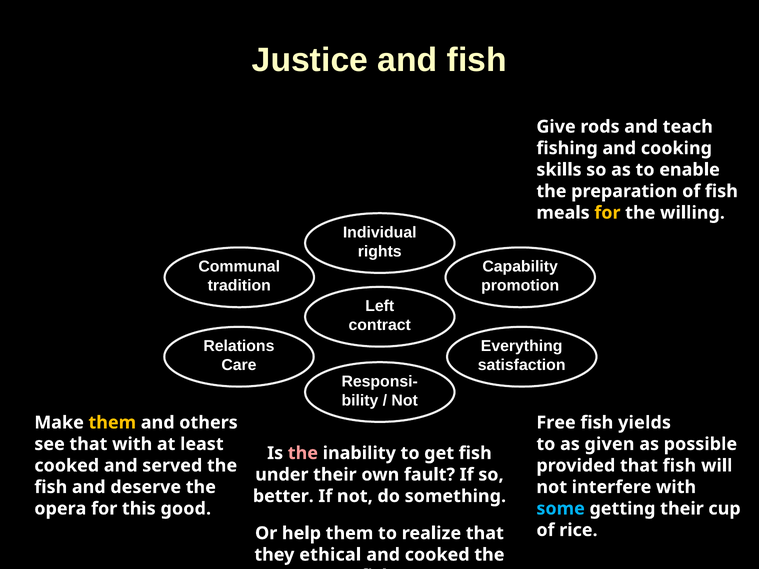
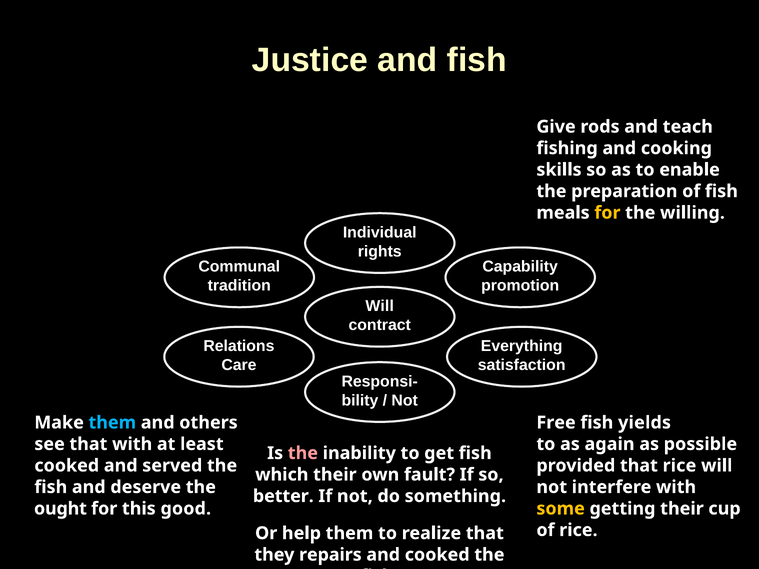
Left: Left -> Will (380, 306)
them colour: yellow -> light blue (112, 423)
given: given -> again (610, 444)
that fish: fish -> rice (679, 466)
under: under -> which (282, 475)
opera: opera -> ought (60, 509)
some colour: light blue -> yellow (561, 509)
ethical: ethical -> repairs (330, 555)
